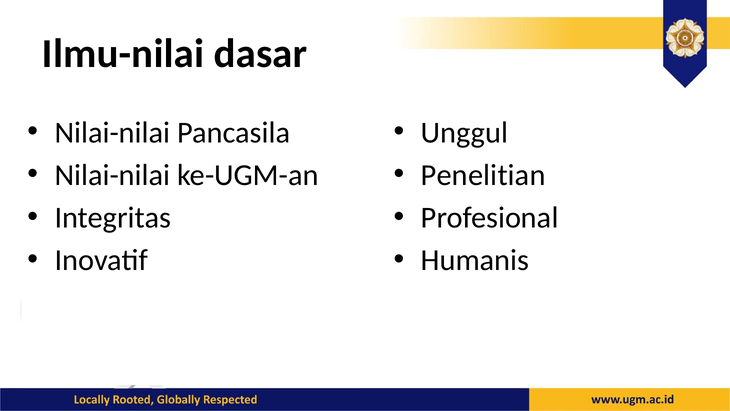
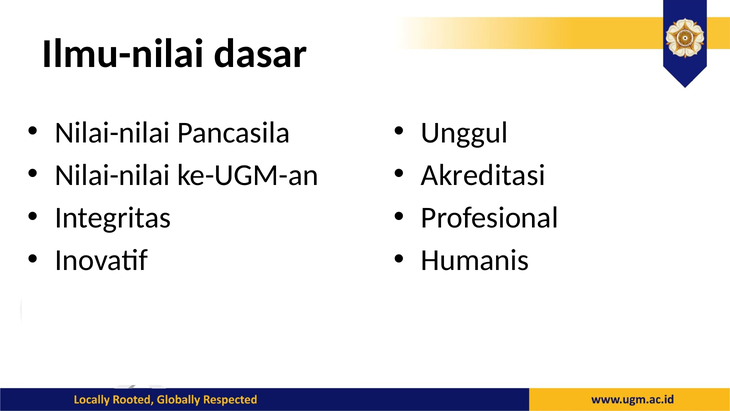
Penelitian: Penelitian -> Akreditasi (483, 175)
